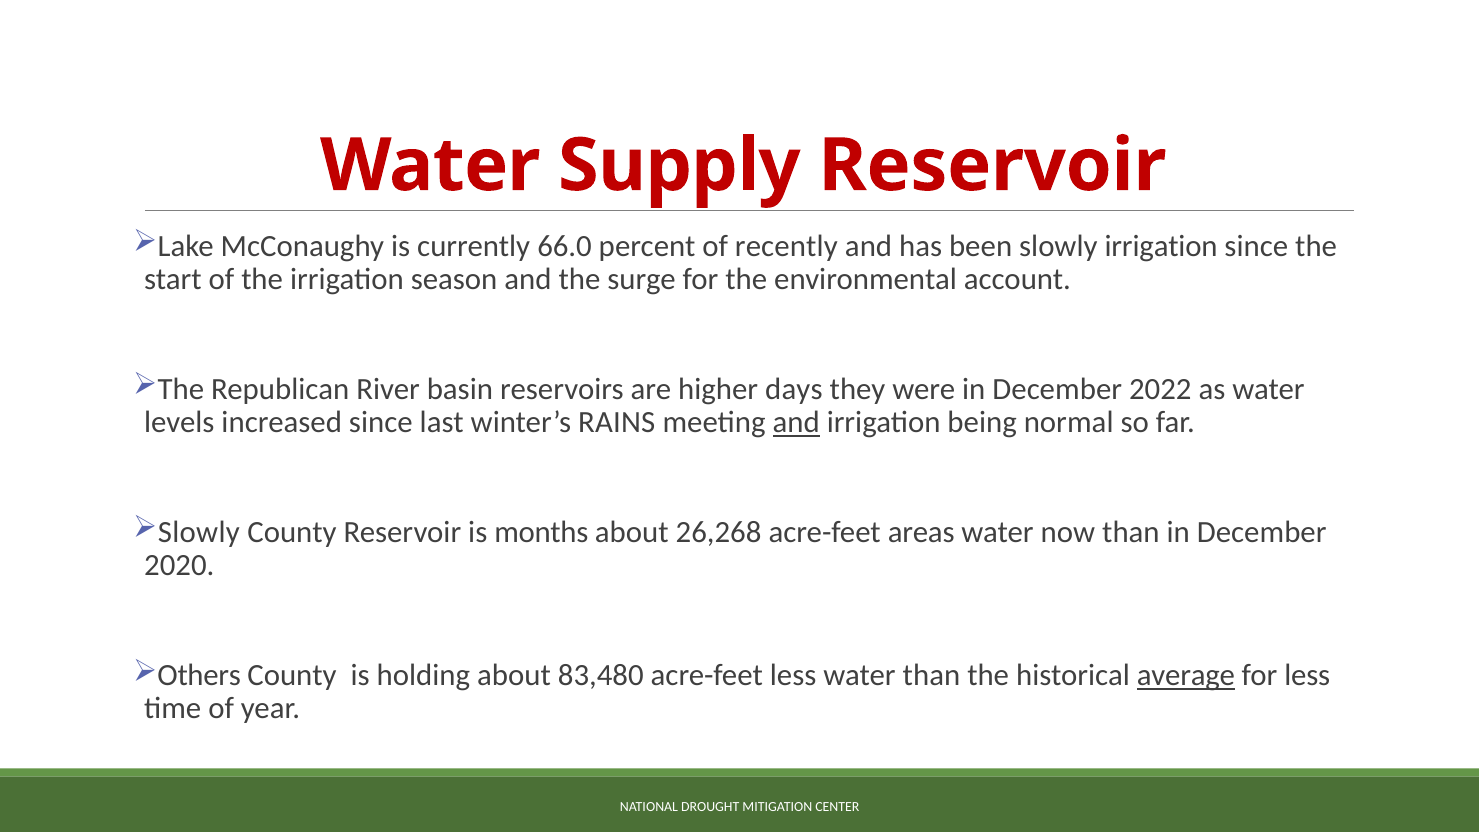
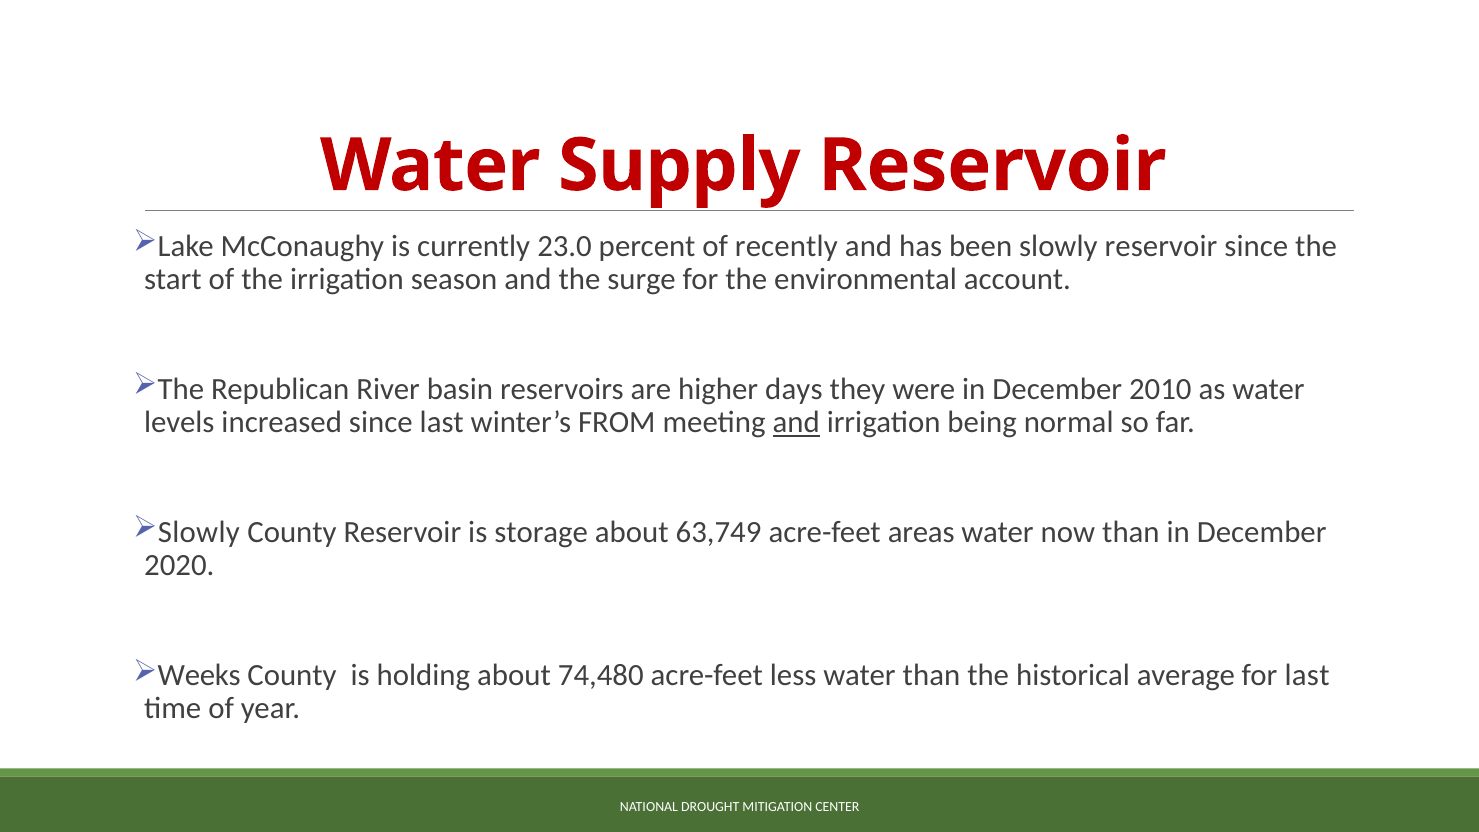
66.0: 66.0 -> 23.0 (565, 246)
slowly irrigation: irrigation -> reservoir (1161, 246)
2022: 2022 -> 2010 (1160, 389)
RAINS: RAINS -> FROM (617, 422)
months: months -> storage (541, 532)
26,268: 26,268 -> 63,749 (719, 532)
Others: Others -> Weeks (199, 675)
83,480: 83,480 -> 74,480 (601, 675)
average underline: present -> none (1186, 675)
for less: less -> last (1307, 675)
